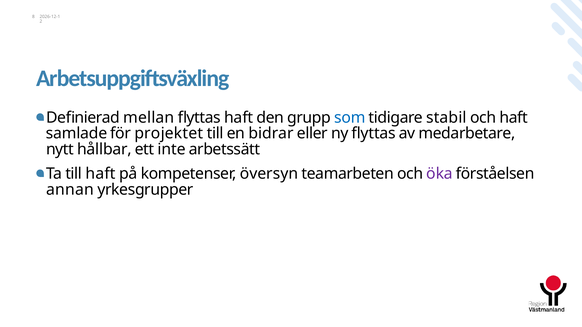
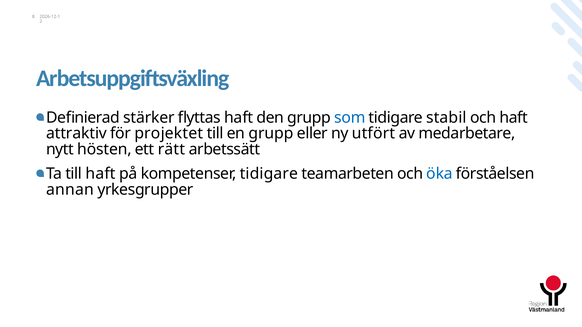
mellan: mellan -> stärker (149, 118)
samlade: samlade -> attraktiv (77, 134)
en bidrar: bidrar -> grupp (271, 134)
ny flyttas: flyttas -> utfört (373, 134)
hållbar: hållbar -> hösten (104, 150)
inte: inte -> rätt (171, 150)
kompetenser översyn: översyn -> tidigare (269, 174)
öka colour: purple -> blue (440, 174)
